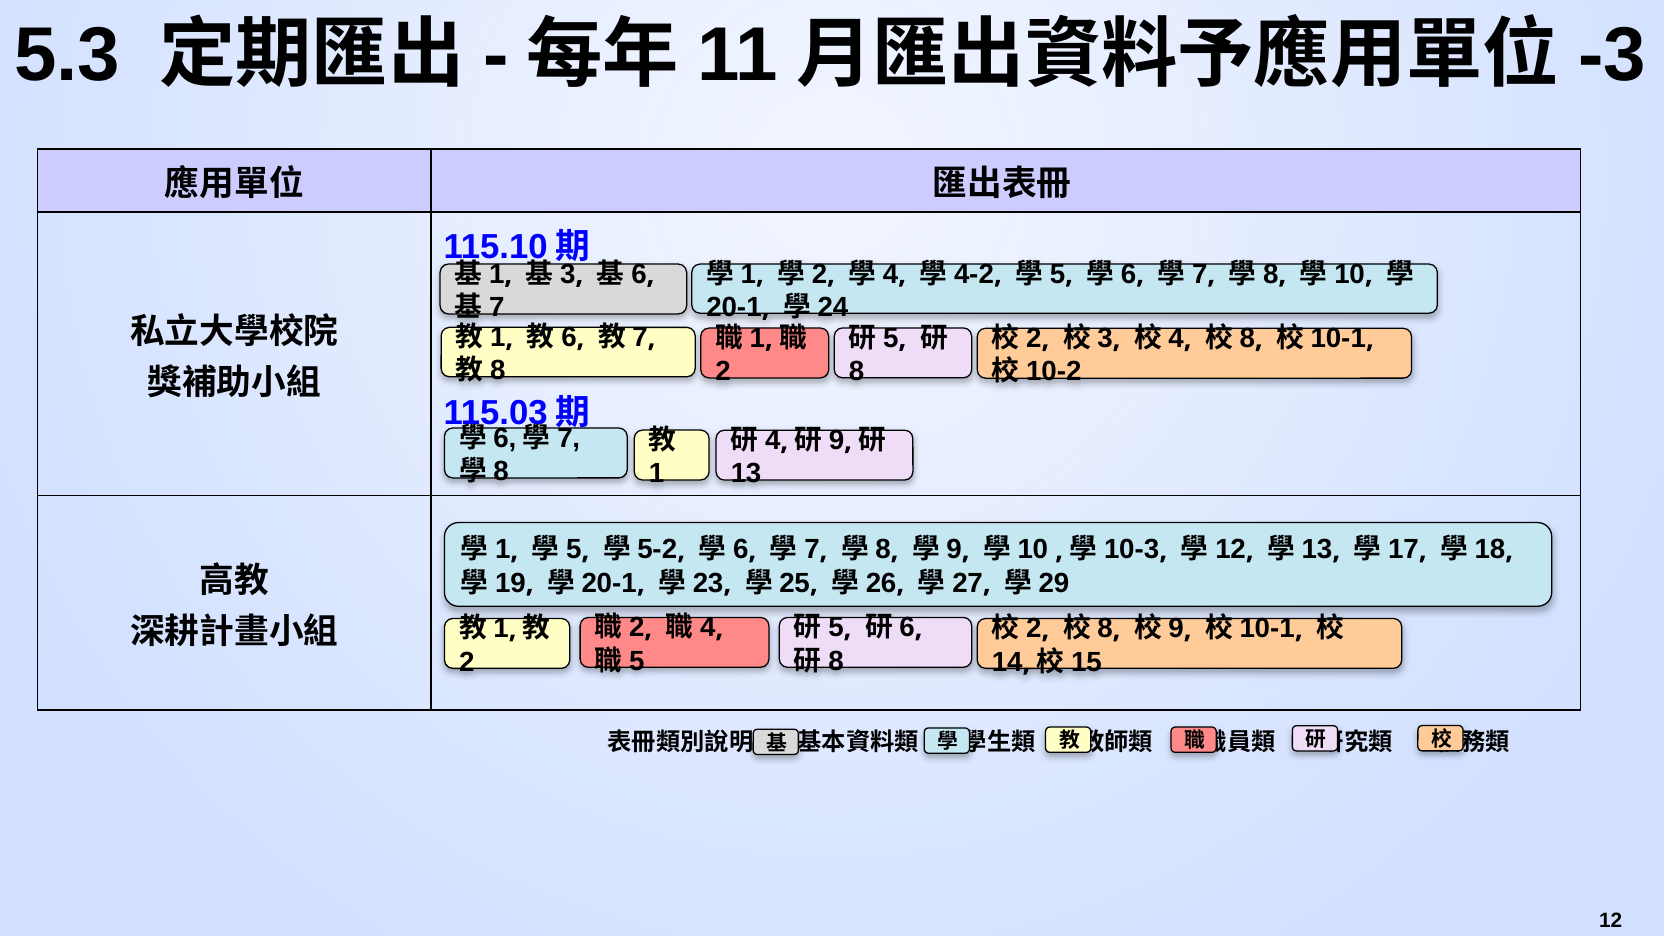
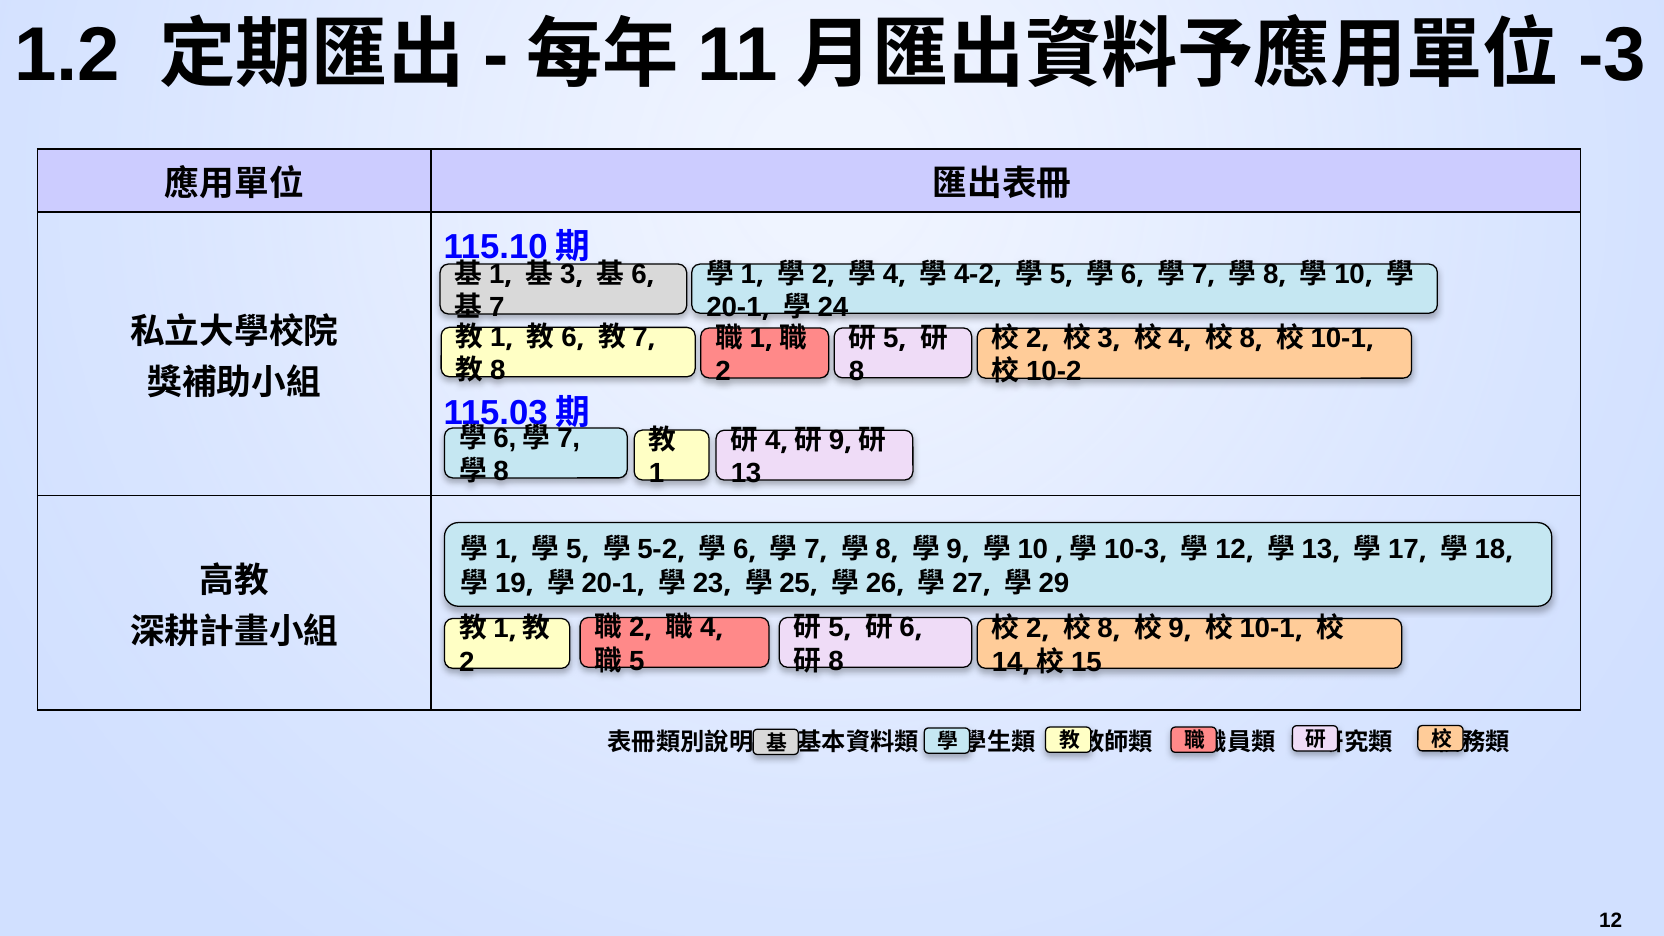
5.3: 5.3 -> 1.2 (67, 56)
